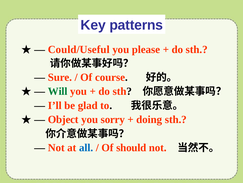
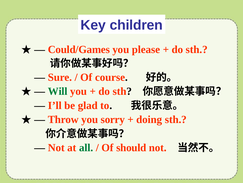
patterns: patterns -> children (136, 25)
Could/Useful: Could/Useful -> Could/Games (79, 49)
Object: Object -> Throw (63, 119)
all colour: blue -> green (86, 147)
